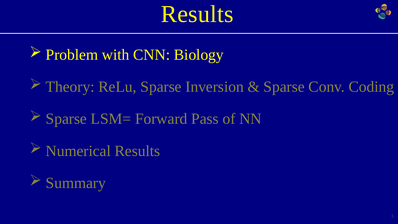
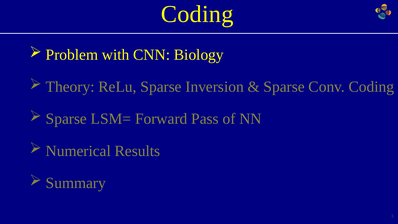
Results: Results -> Coding (197, 14)
